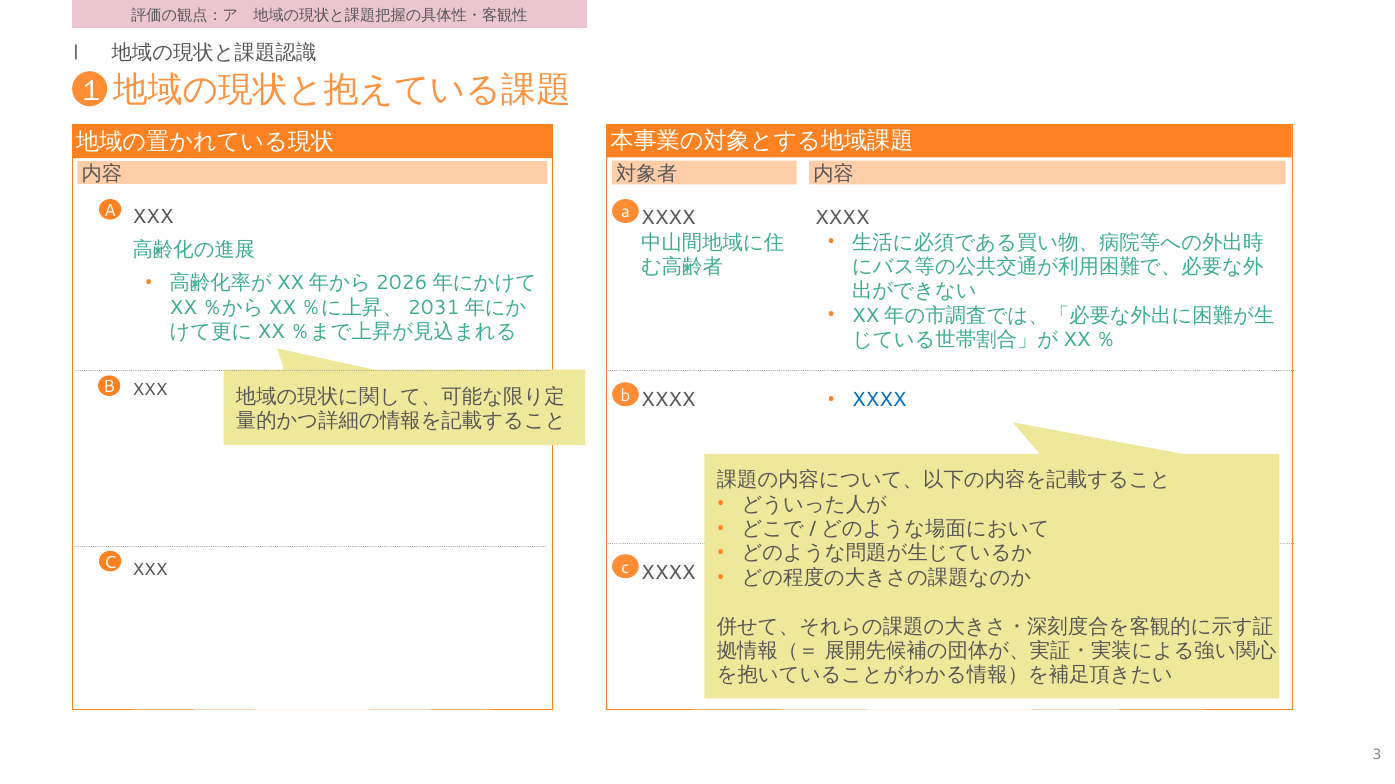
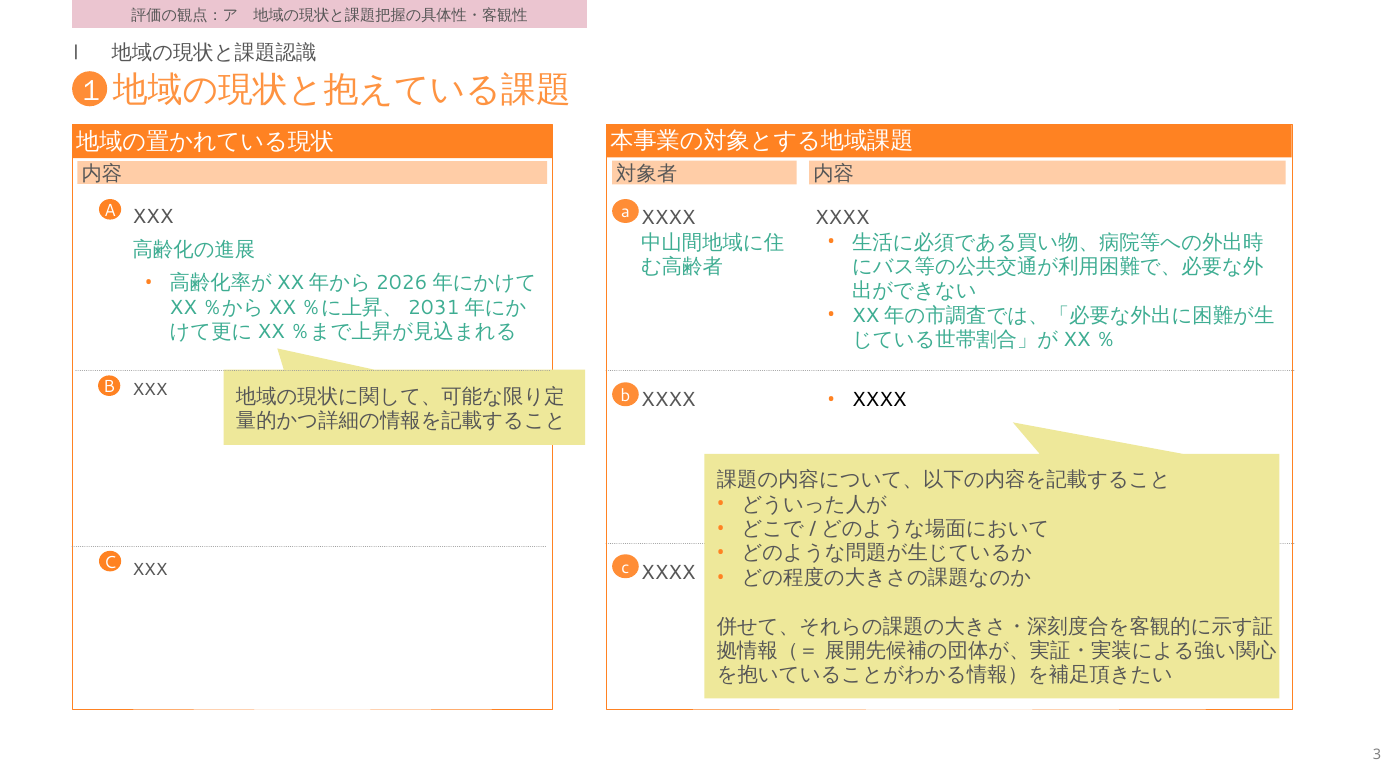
XXXX colour: blue -> black (879, 400)
